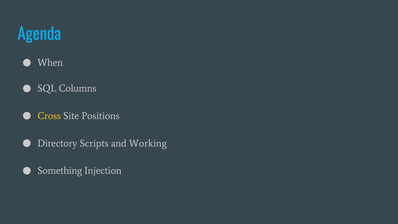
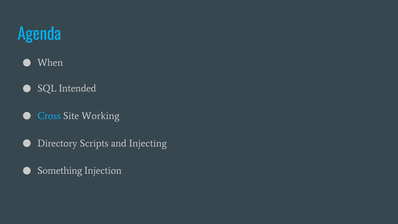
Columns: Columns -> Intended (77, 88)
Cross colour: yellow -> light blue (49, 116)
Positions: Positions -> Working (100, 116)
Working: Working -> Injecting (148, 143)
